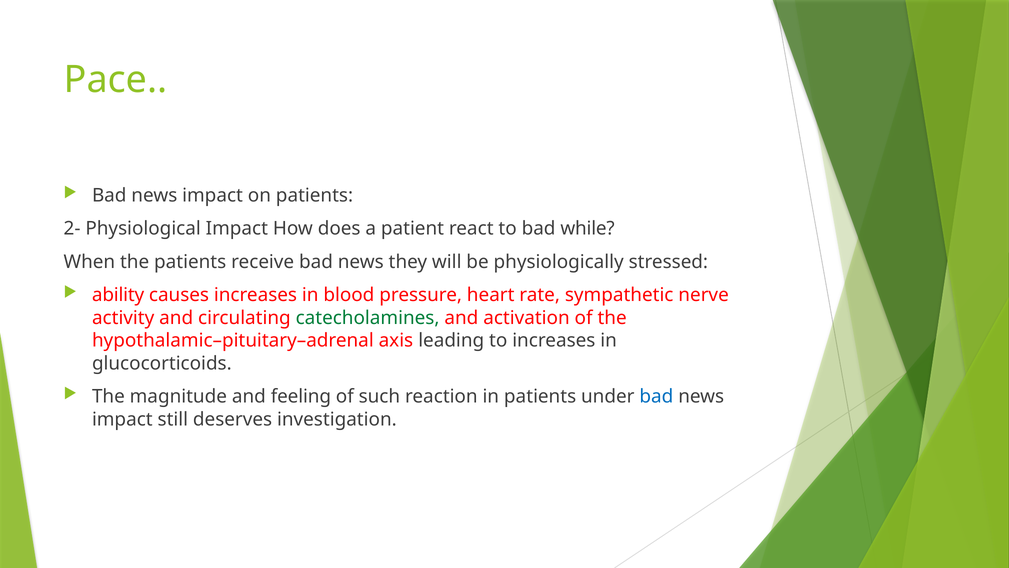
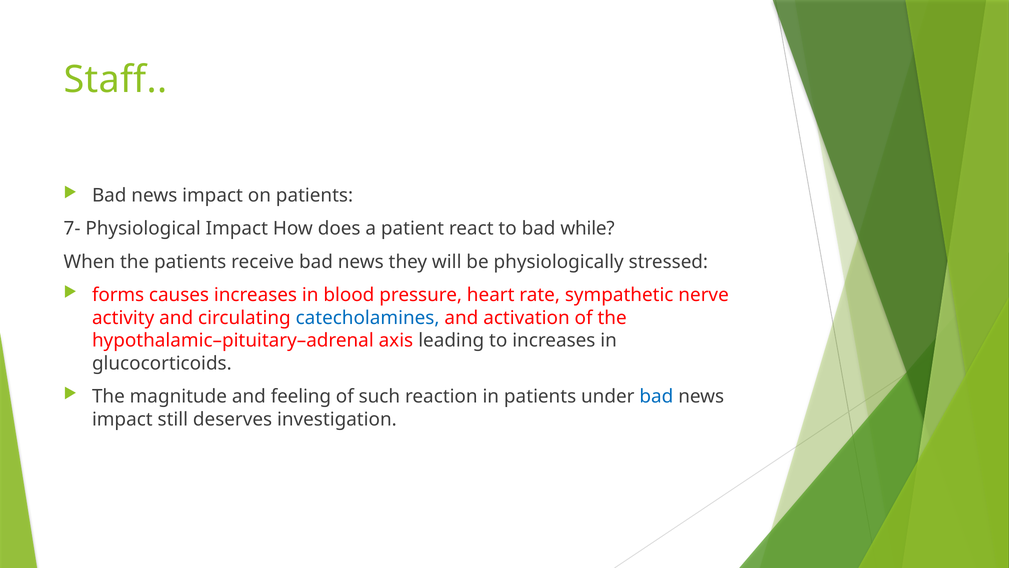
Pace: Pace -> Staff (115, 80)
2-: 2- -> 7- (72, 228)
ability: ability -> forms (118, 295)
catecholamines colour: green -> blue (368, 318)
